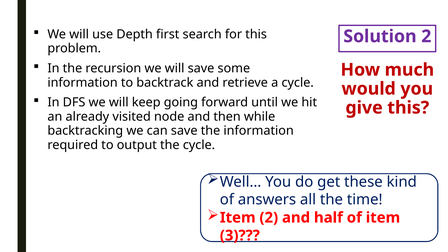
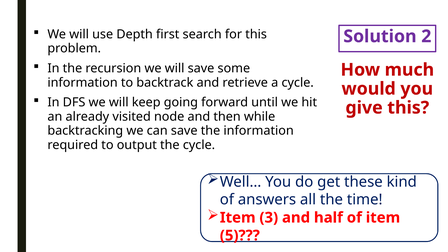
Item 2: 2 -> 3 (269, 218)
3: 3 -> 5 (240, 236)
